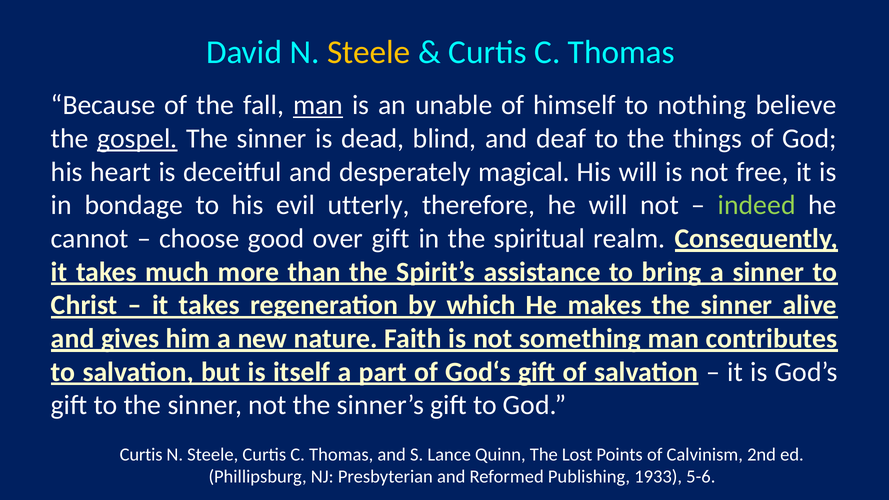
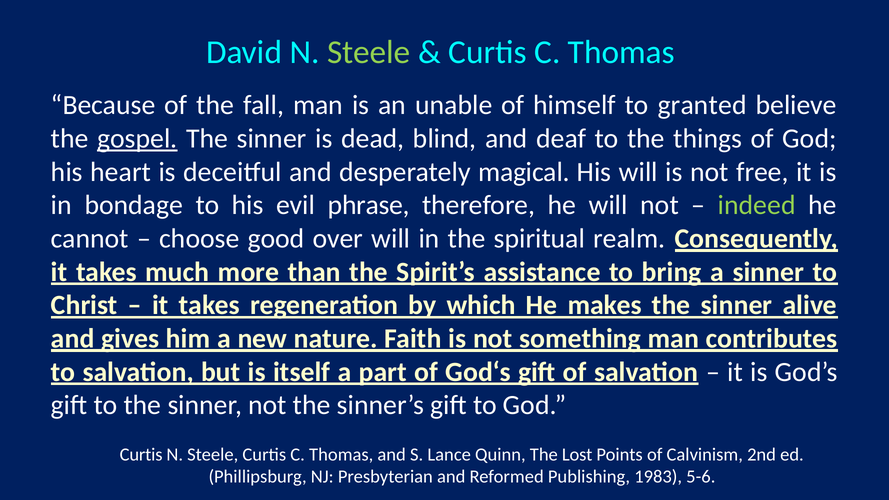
Steele colour: yellow -> light green (369, 52)
man underline: present -> none (318, 105)
nothing: nothing -> granted (702, 105)
utterly: utterly -> phrase (369, 205)
over gift: gift -> will (391, 239)
1933: 1933 -> 1983 (658, 477)
